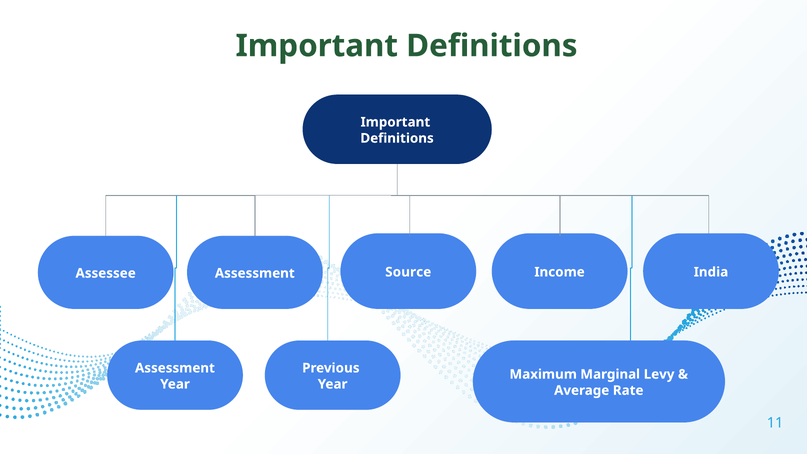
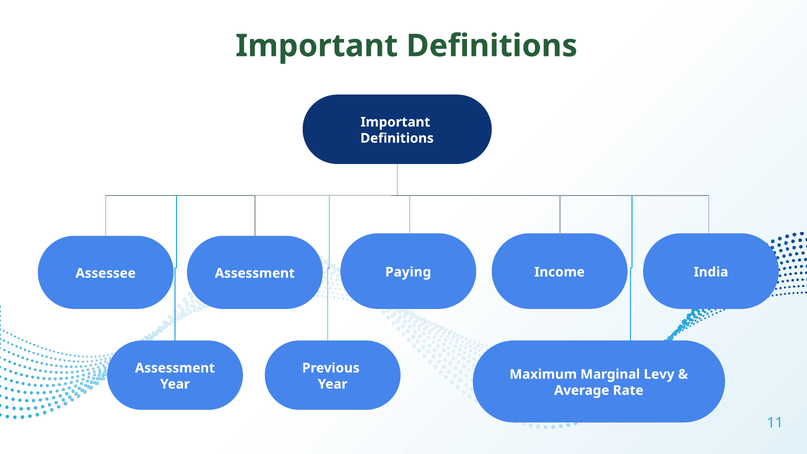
Source: Source -> Paying (408, 272)
